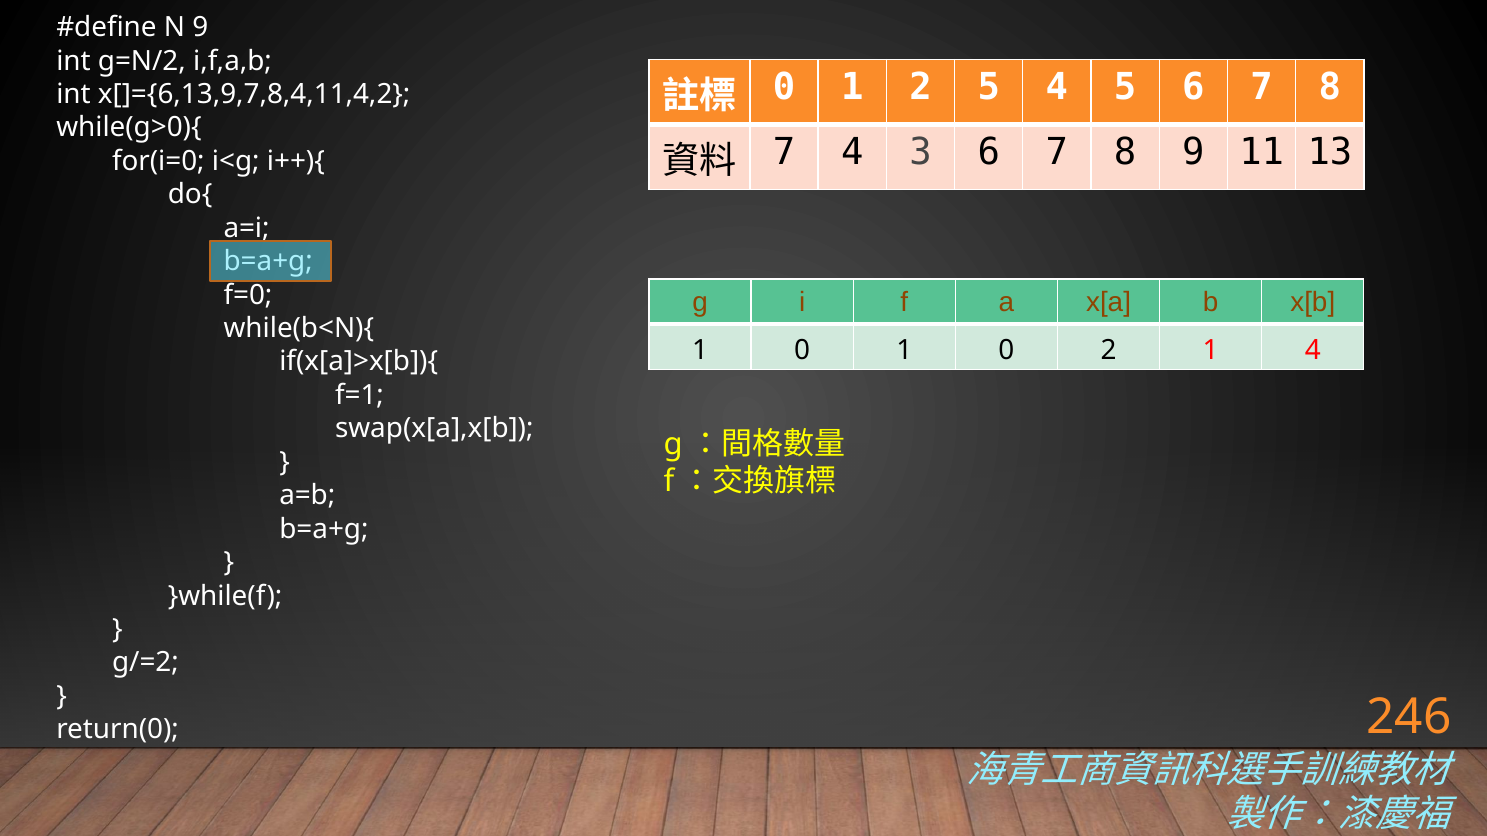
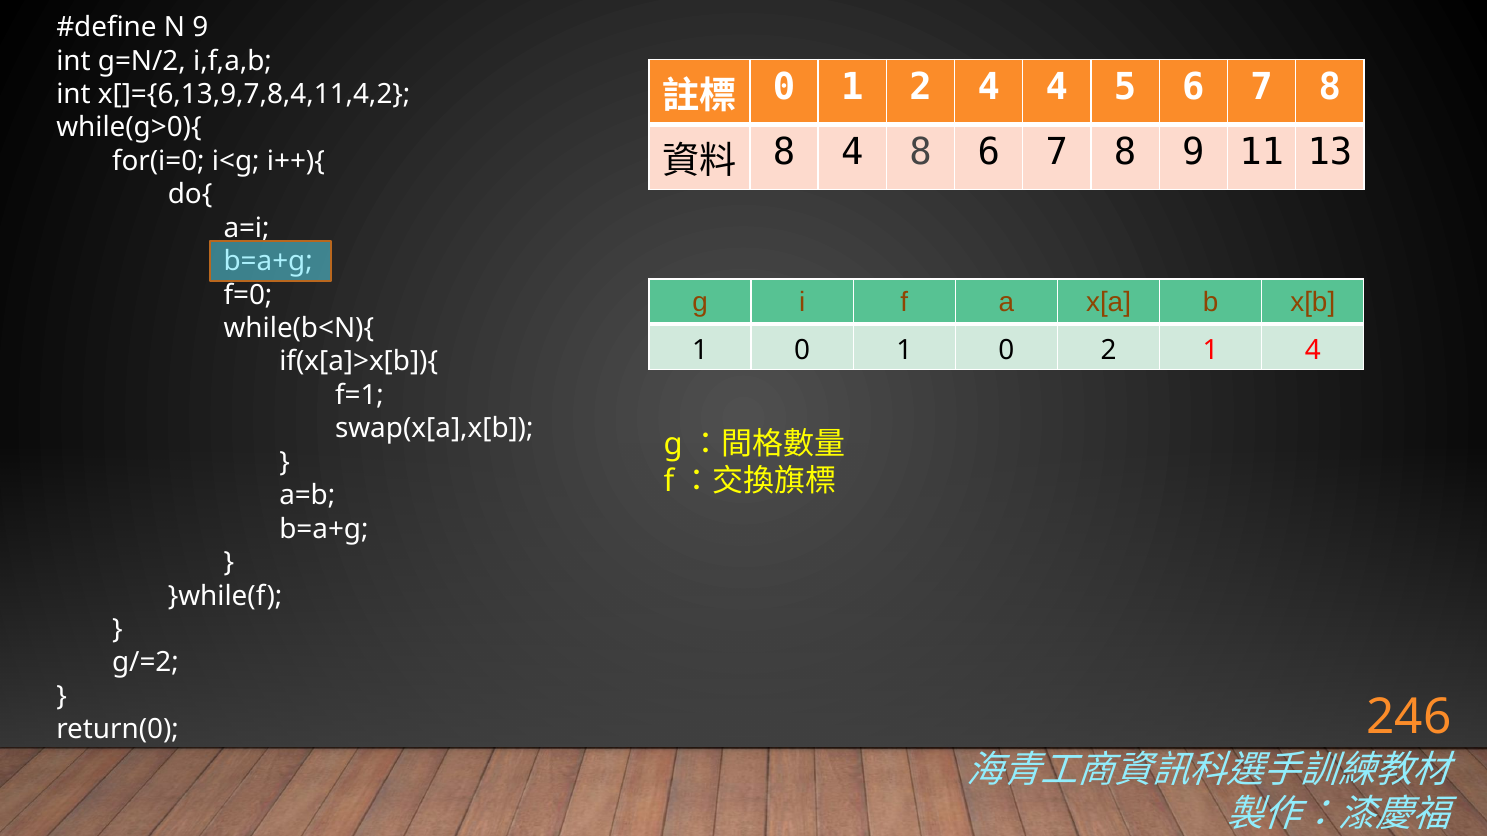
2 5: 5 -> 4 (989, 87)
7: 7 -> 8 (784, 152)
4 3: 3 -> 8 (920, 152)
